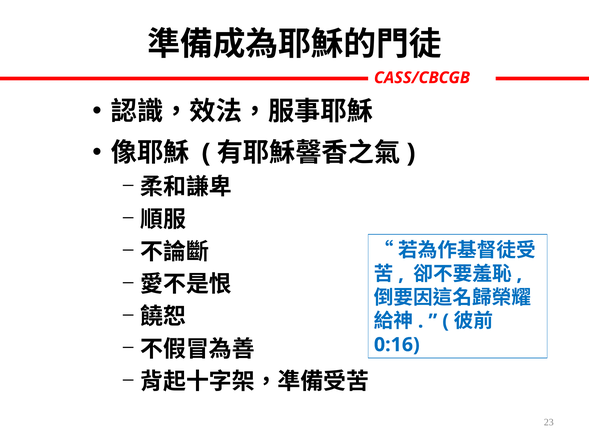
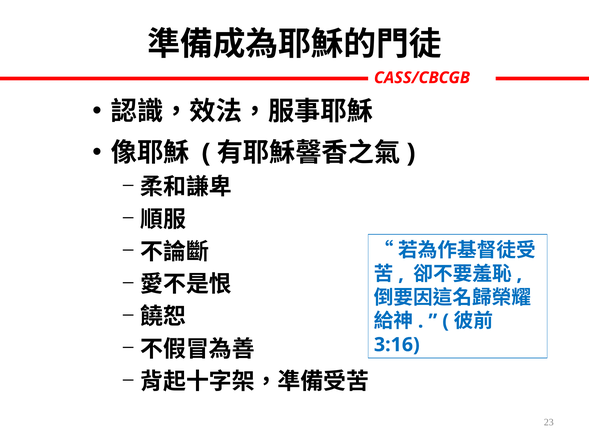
0:16: 0:16 -> 3:16 (397, 345)
